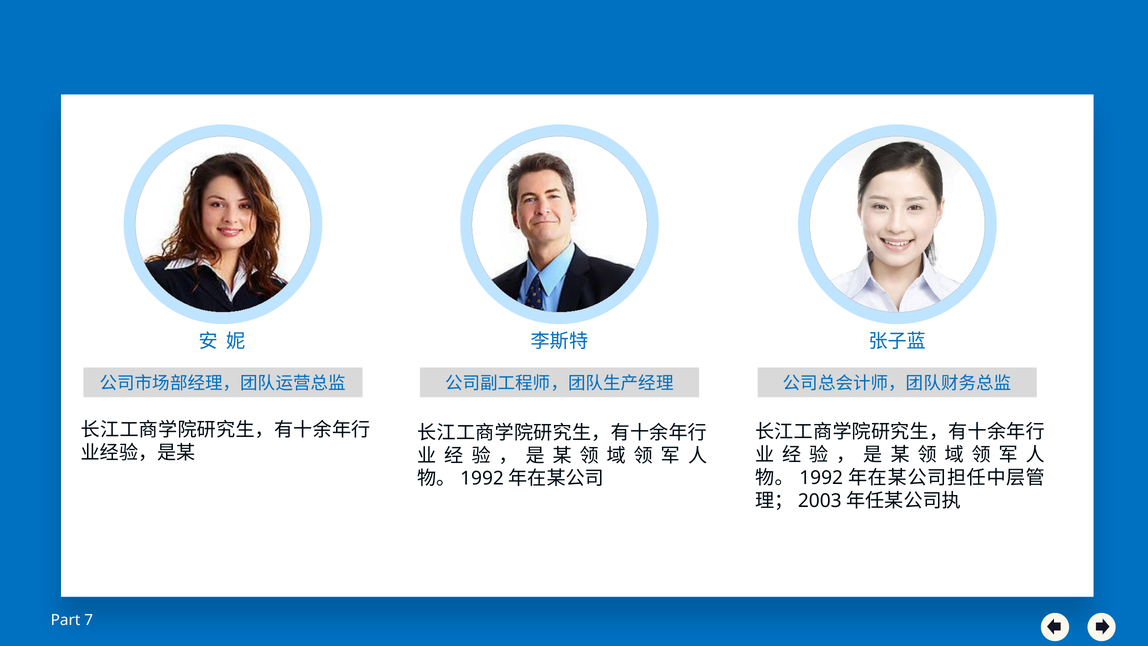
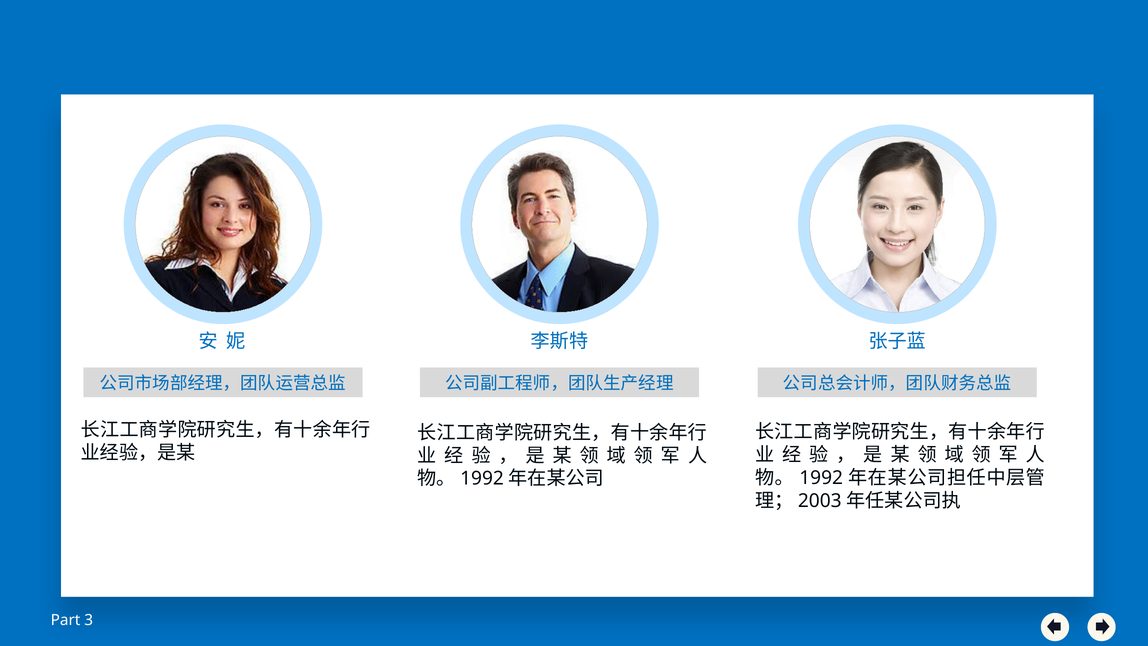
7: 7 -> 3 (89, 620)
